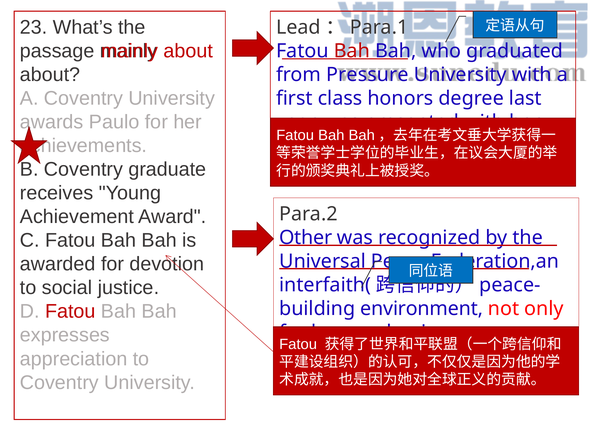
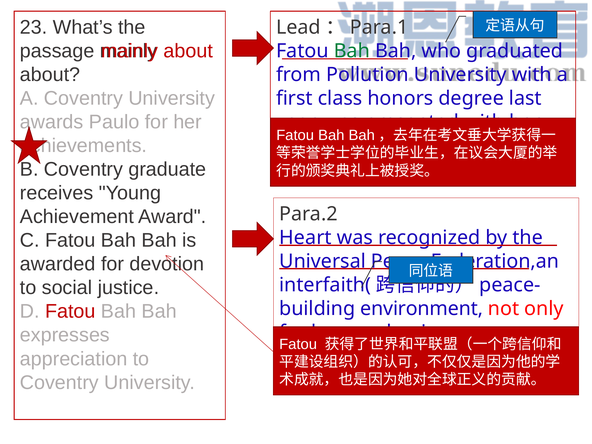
Bah colour: red -> green (352, 51)
Pressure: Pressure -> Pollution (367, 75)
Other: Other -> Heart (305, 238)
